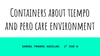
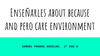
Containers: Containers -> Enseñarles (28, 13)
tiempo: tiempo -> because (79, 13)
